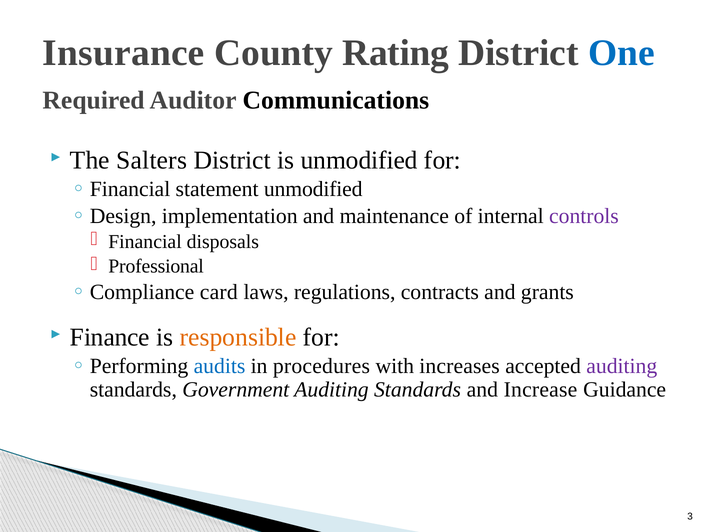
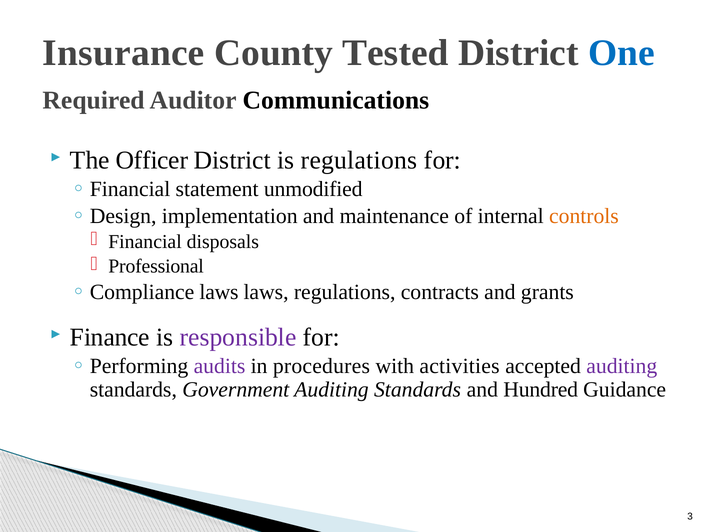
Rating: Rating -> Tested (395, 53)
Salters: Salters -> Officer (152, 161)
is unmodified: unmodified -> regulations (359, 161)
controls colour: purple -> orange (584, 216)
card: card -> laws (219, 292)
responsible colour: orange -> purple (238, 338)
audits colour: blue -> purple (219, 366)
increases: increases -> activities (460, 366)
Increase: Increase -> Hundred (541, 390)
